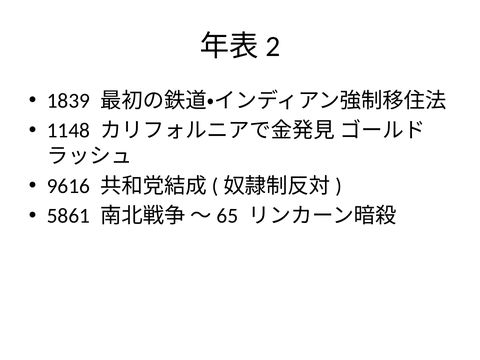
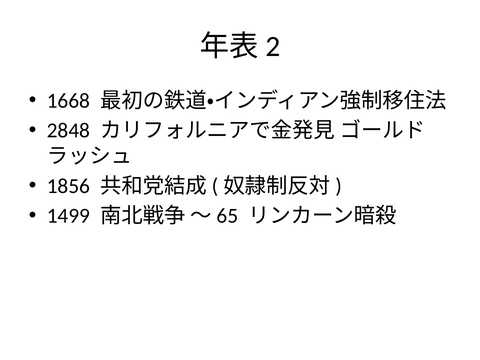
1839: 1839 -> 1668 (68, 101)
1148: 1148 -> 2848 (68, 131)
9616: 9616 -> 1856 (68, 186)
5861: 5861 -> 1499 (68, 216)
